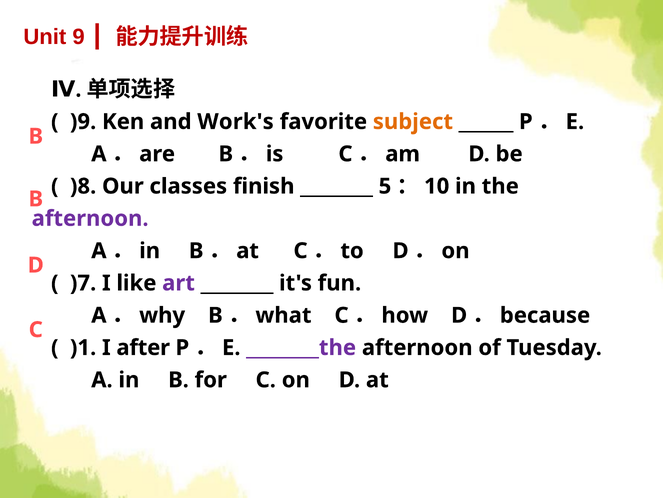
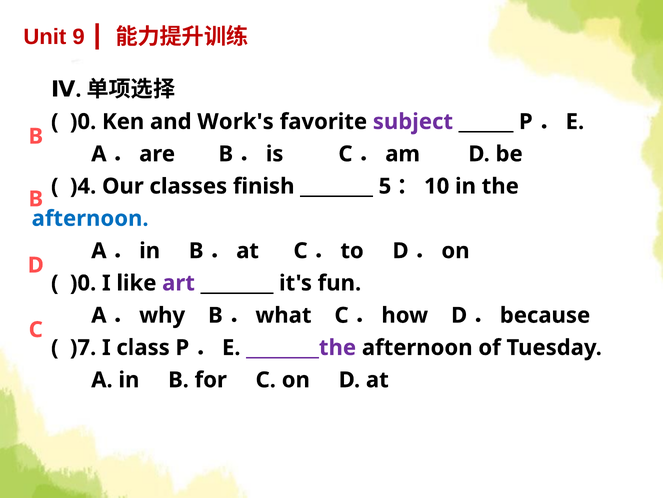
)9: )9 -> )0 (83, 122)
subject colour: orange -> purple (413, 122)
)8: )8 -> )4 (83, 186)
afternoon colour: purple -> blue (90, 218)
)7: )7 -> )0 (83, 283)
)1: )1 -> )7 (83, 347)
after: after -> class (143, 347)
